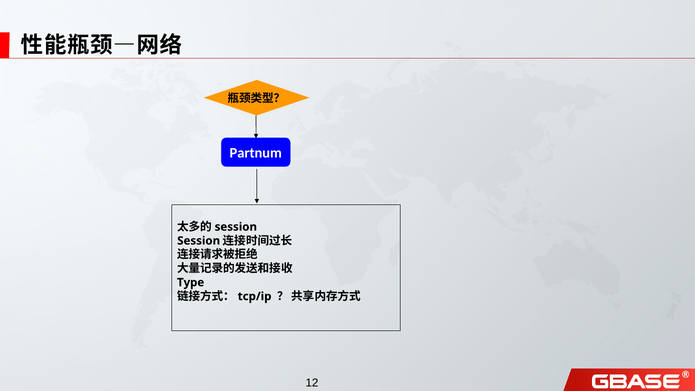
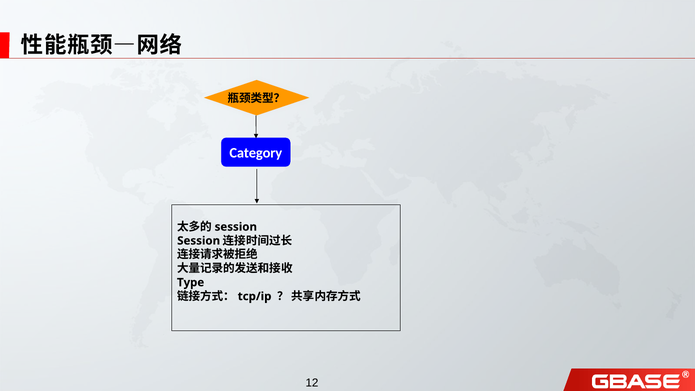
Partnum: Partnum -> Category (256, 153)
